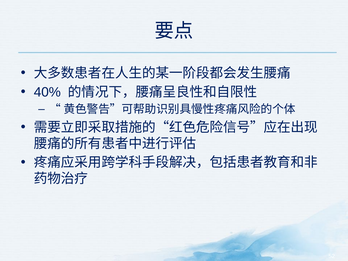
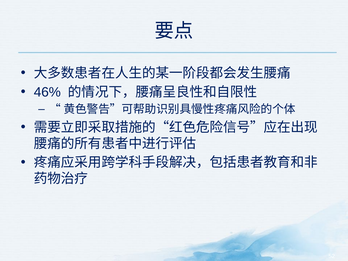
40%: 40% -> 46% (47, 92)
